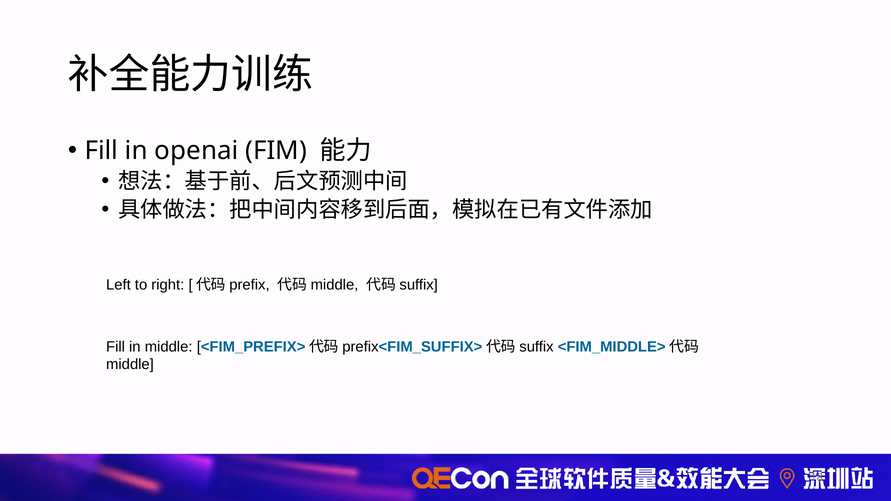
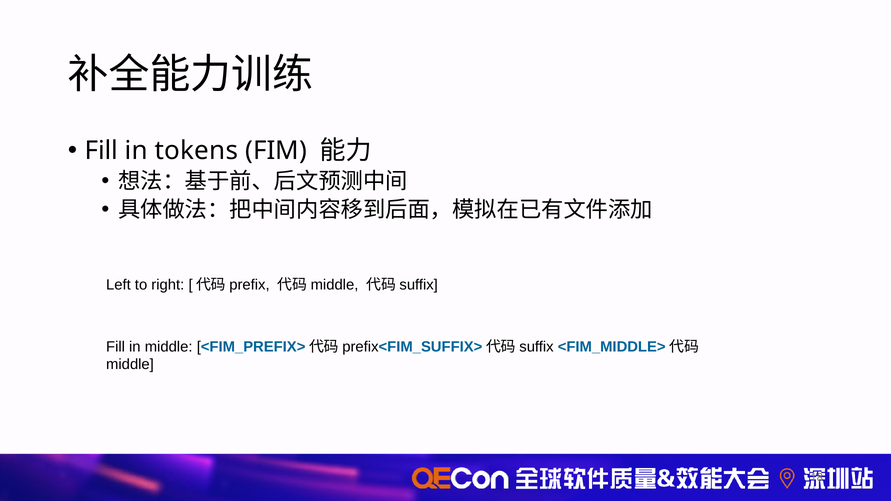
openai: openai -> tokens (196, 151)
